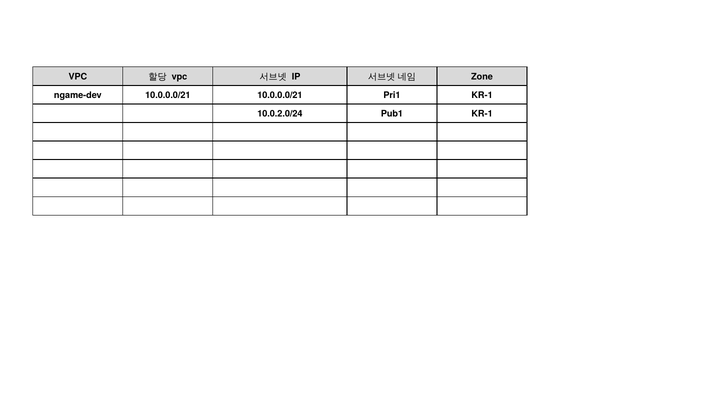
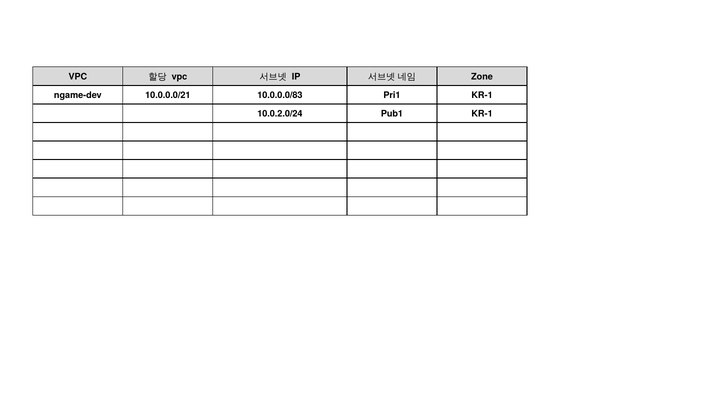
10.0.0.0/21 10.0.0.0/21: 10.0.0.0/21 -> 10.0.0.0/83 (280, 95)
